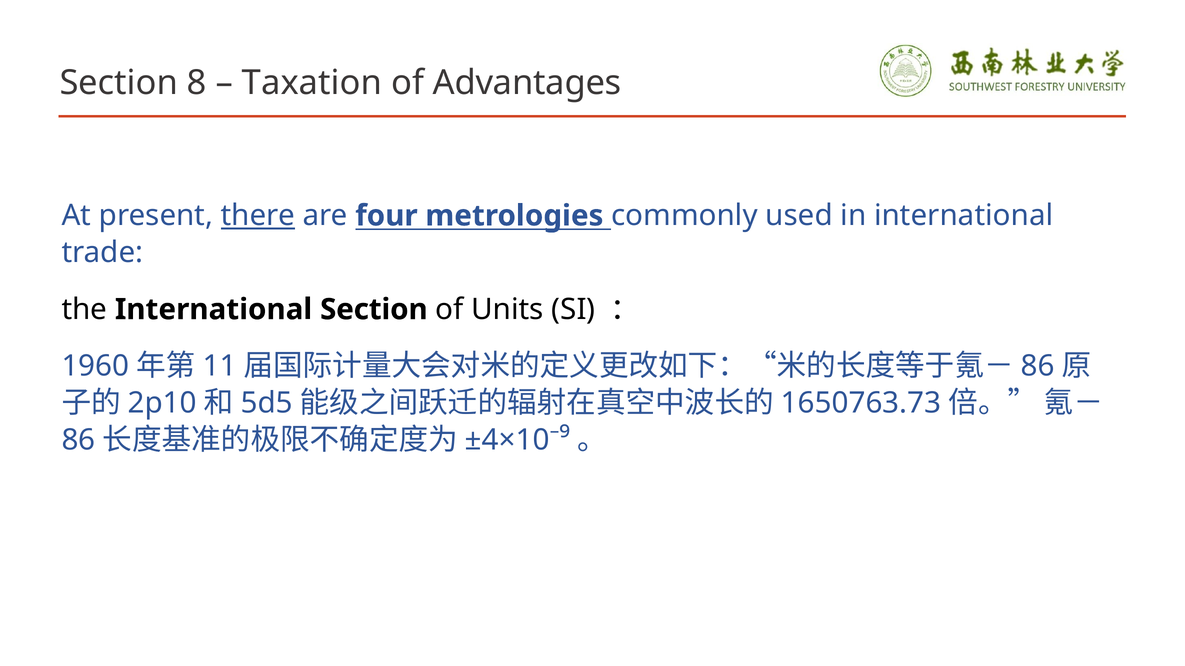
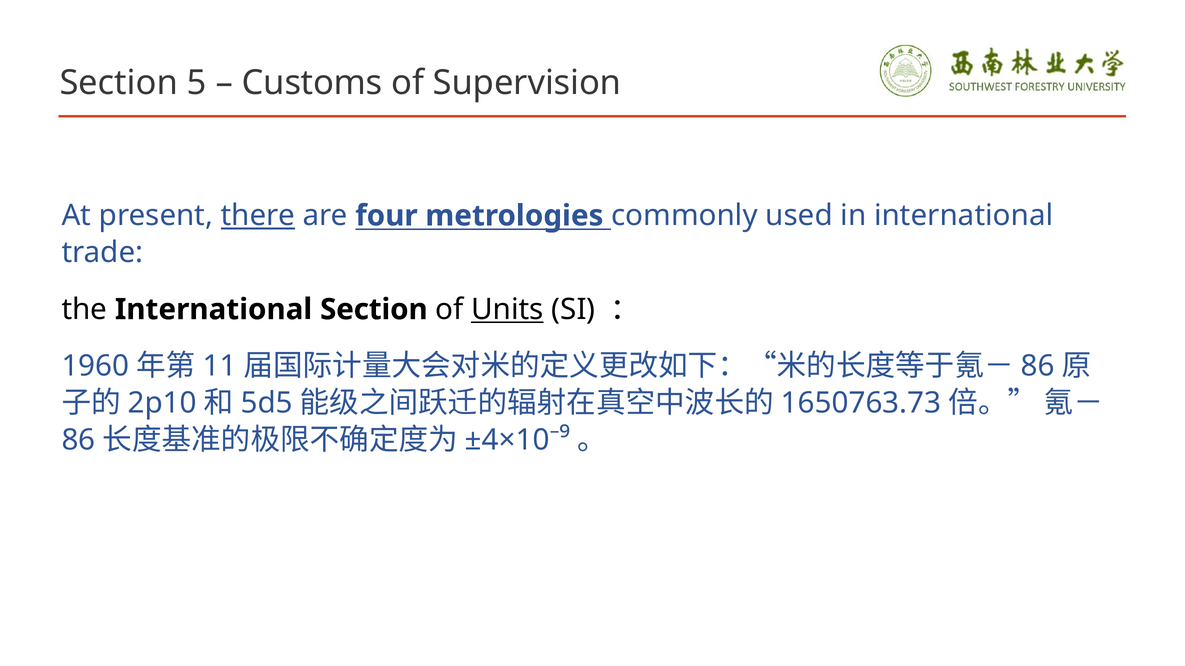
8: 8 -> 5 (197, 83)
Taxation: Taxation -> Customs (312, 83)
Advantages: Advantages -> Supervision (527, 83)
Units underline: none -> present (507, 310)
